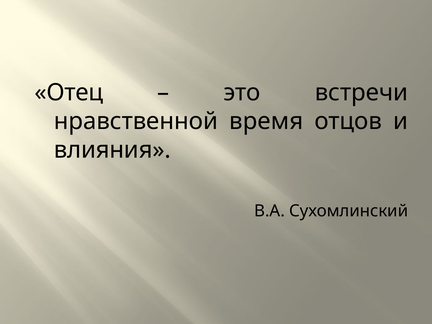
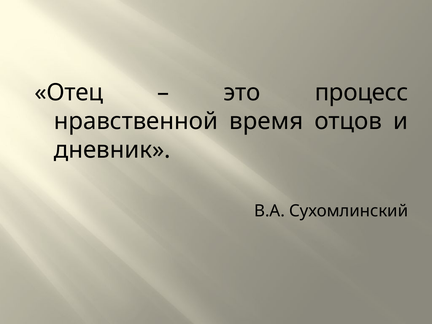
встречи: встречи -> процесс (361, 92)
влияния: влияния -> дневник (112, 150)
